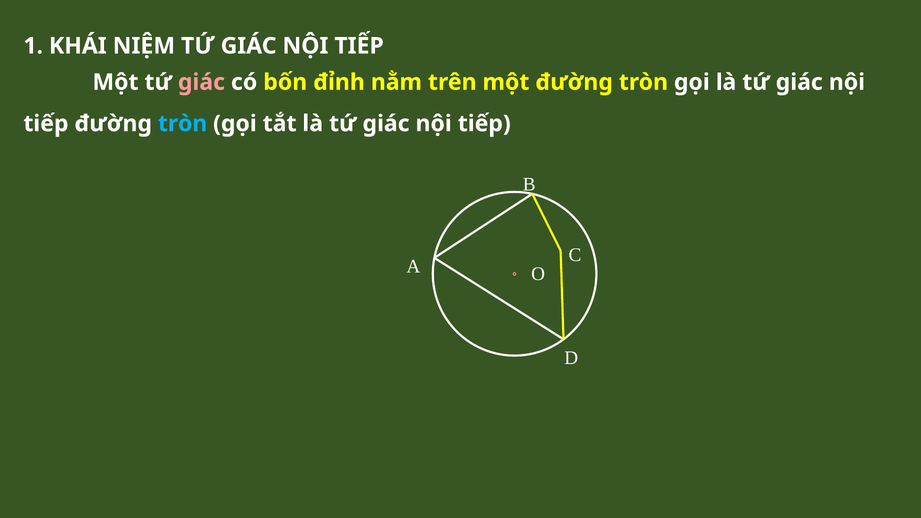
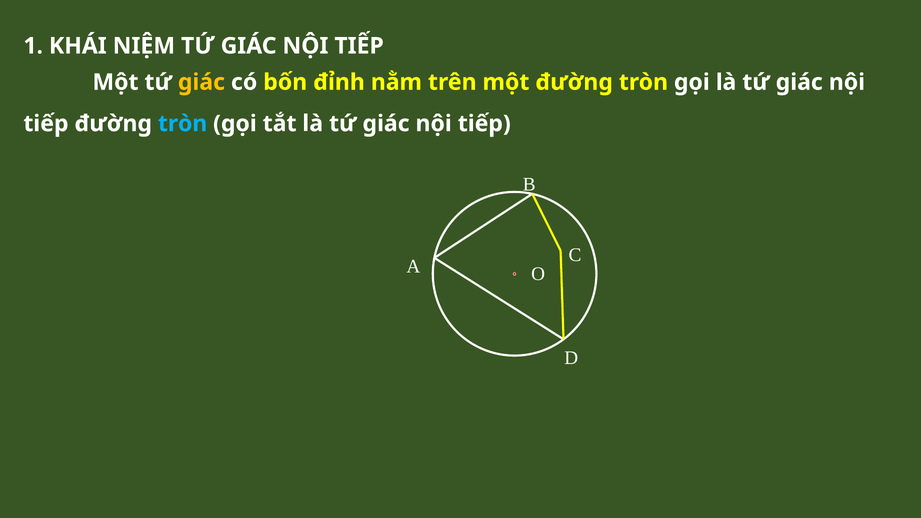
giác colour: pink -> yellow (201, 82)
